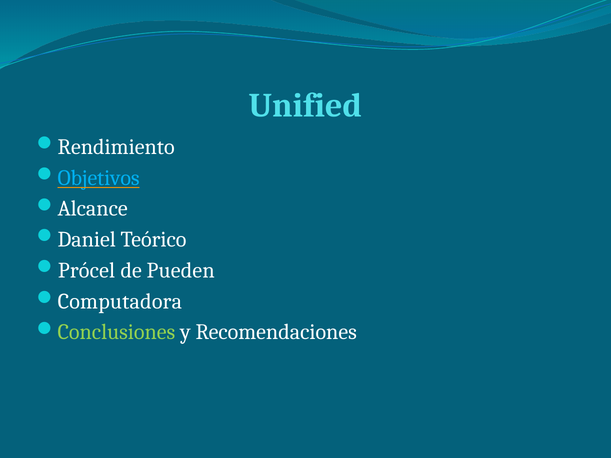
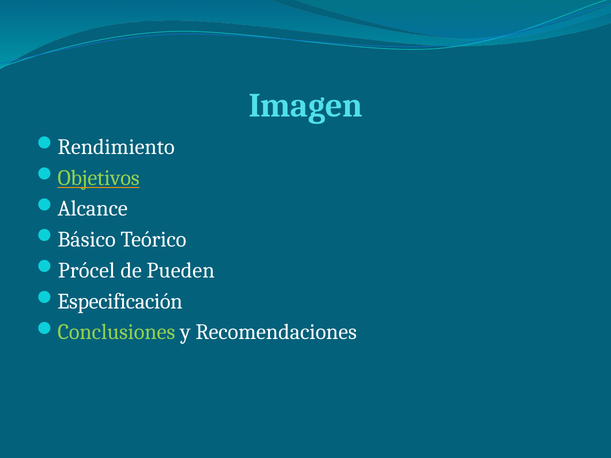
Unified: Unified -> Imagen (306, 105)
Objetivos colour: light blue -> light green (99, 178)
Daniel: Daniel -> Básico (87, 240)
Computadora: Computadora -> Especificación (120, 301)
